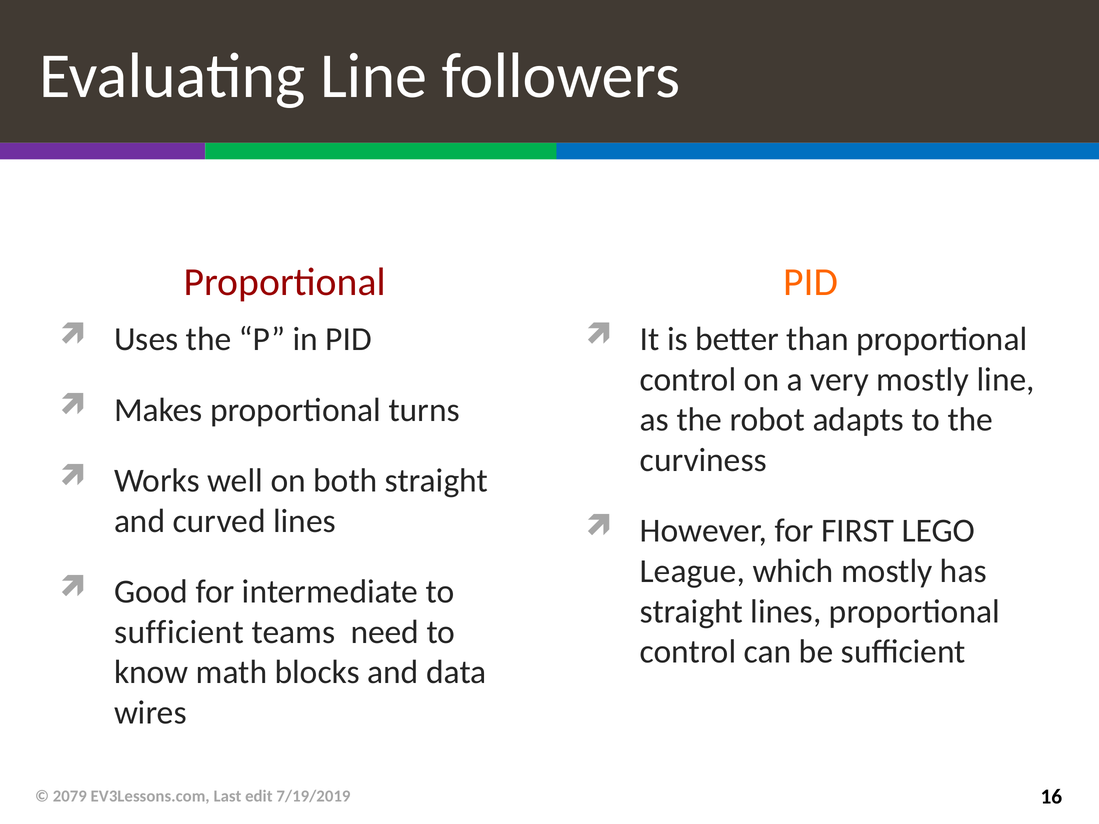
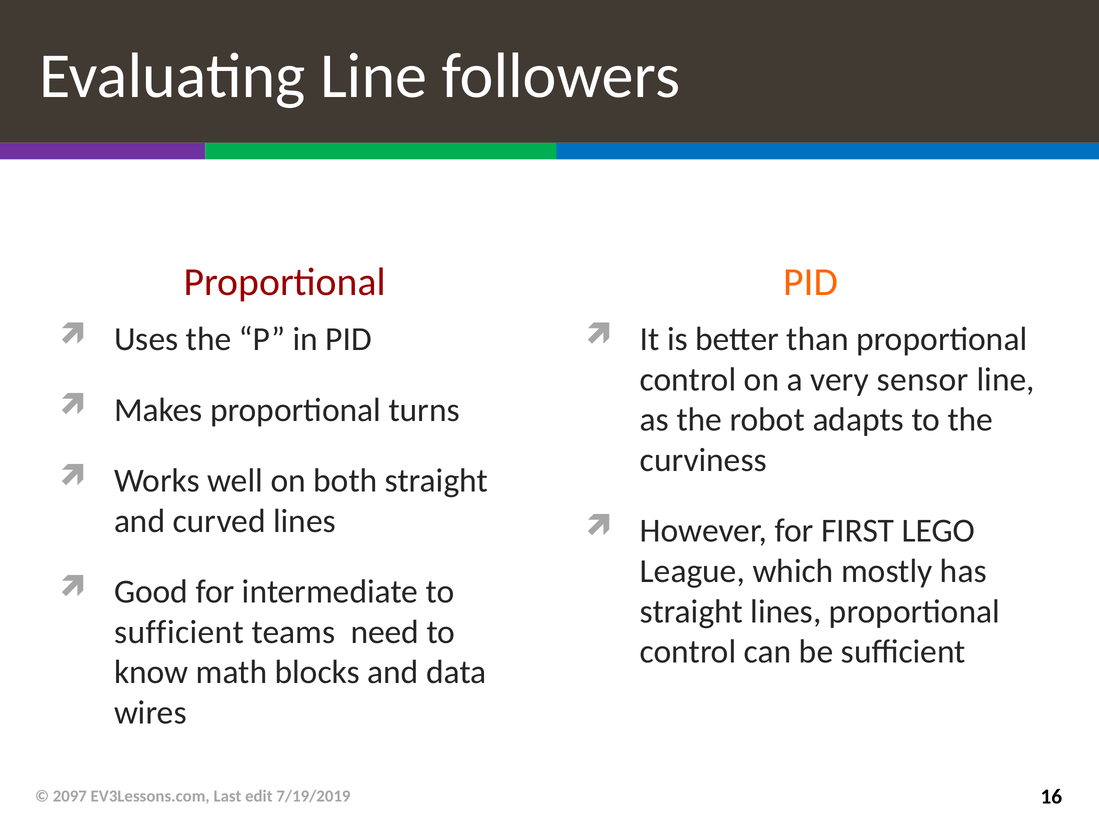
very mostly: mostly -> sensor (923, 380)
2079: 2079 -> 2097 (70, 796)
